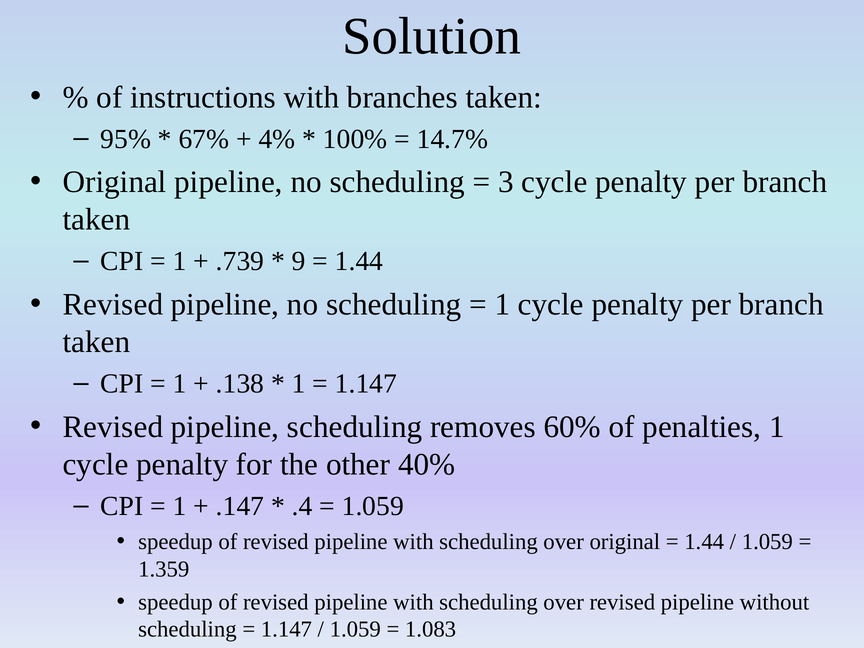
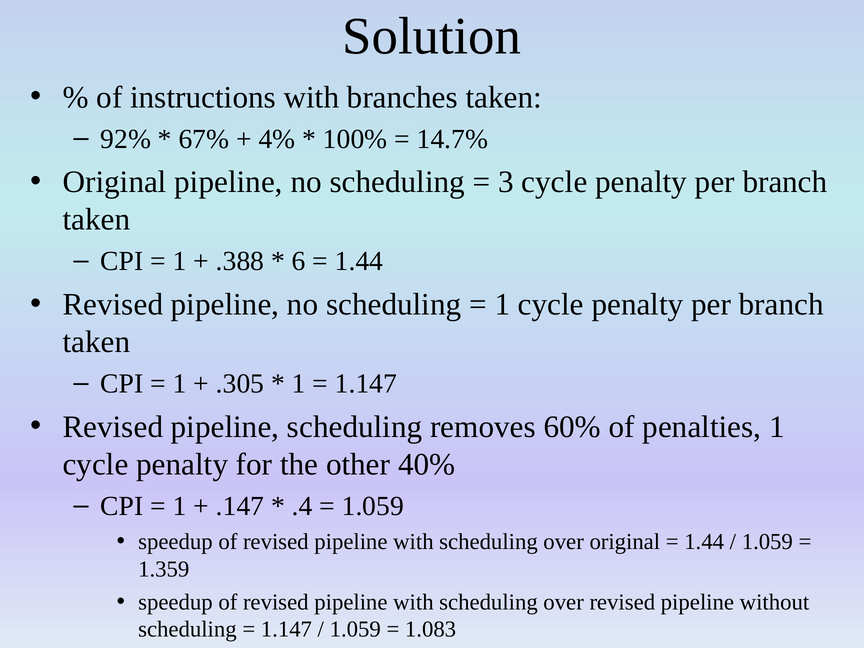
95%: 95% -> 92% (126, 139)
.739: .739 -> .388 (240, 261)
9: 9 -> 6 (299, 261)
.138: .138 -> .305 (240, 384)
